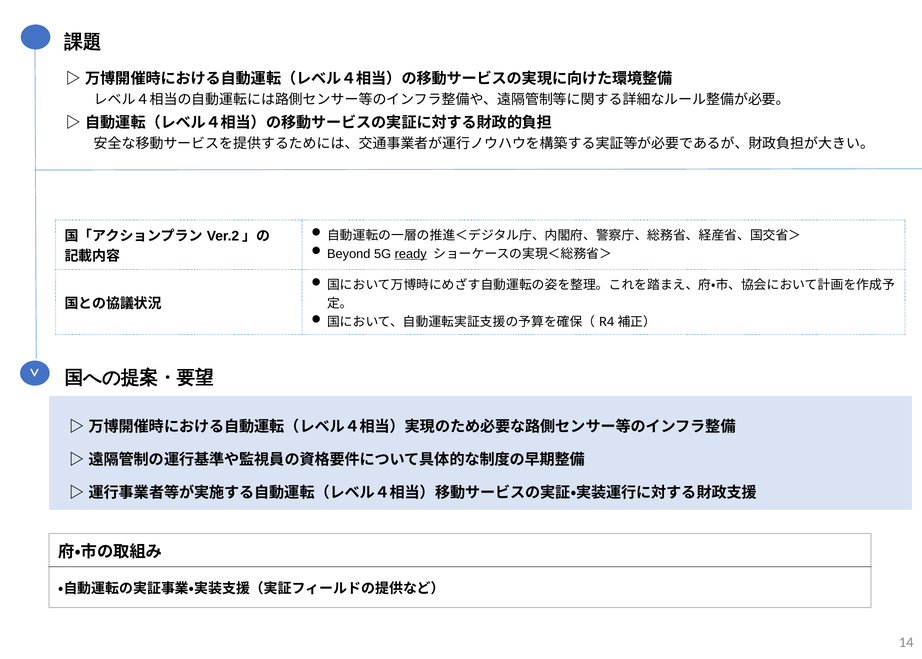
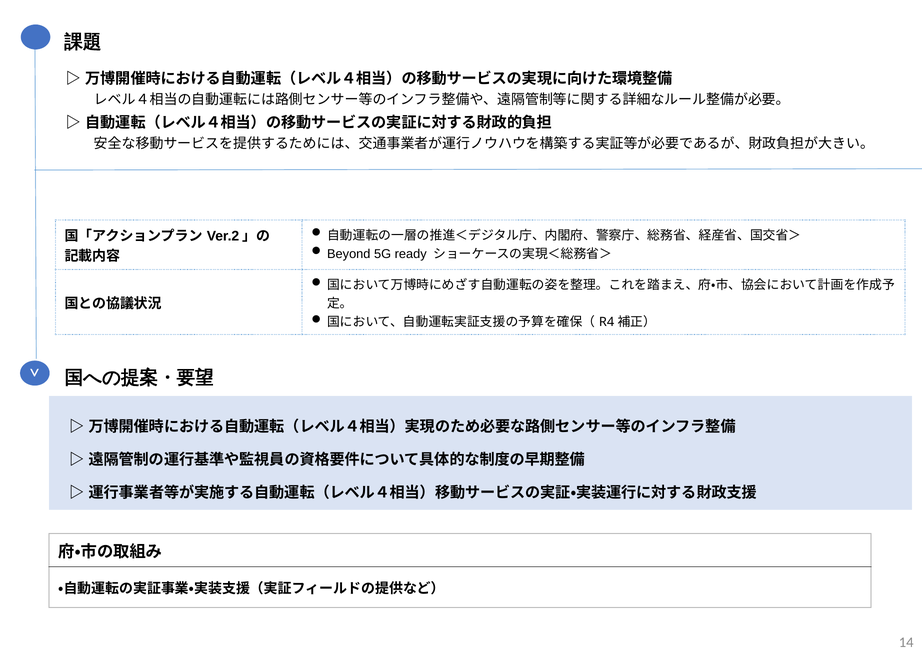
ready underline: present -> none (411, 254)
